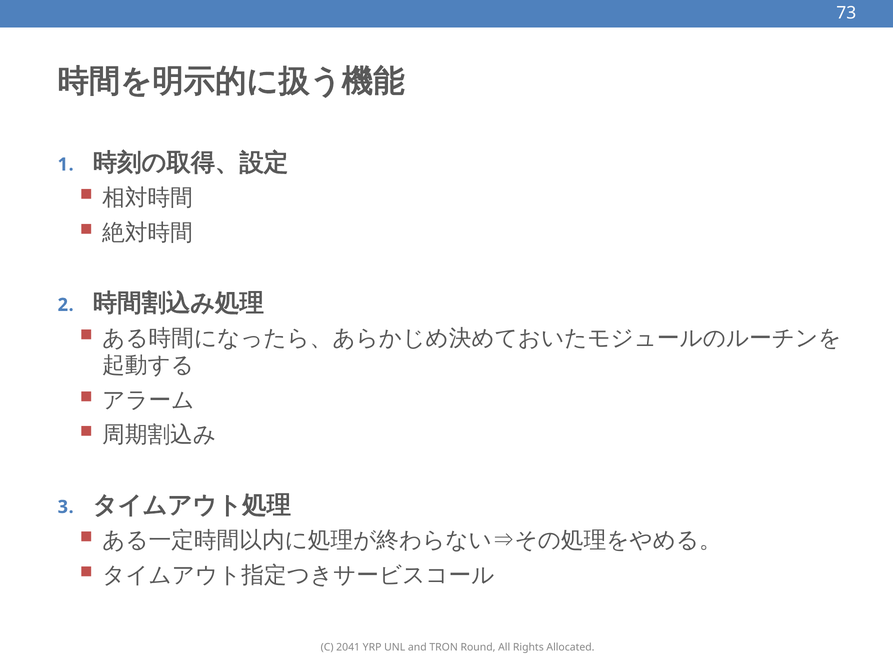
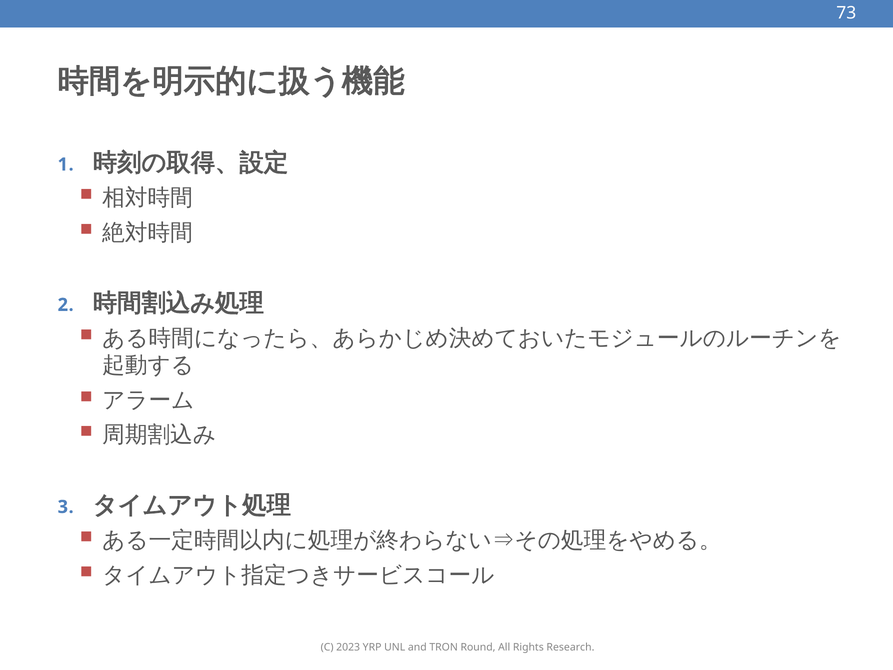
2041: 2041 -> 2023 (348, 647)
Allocated: Allocated -> Research (570, 647)
